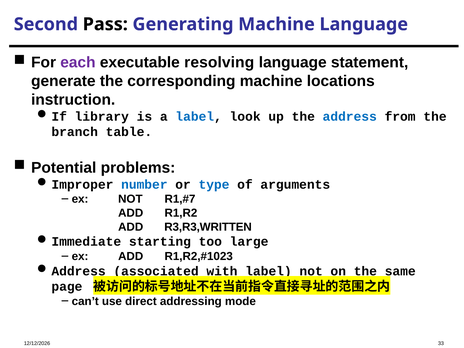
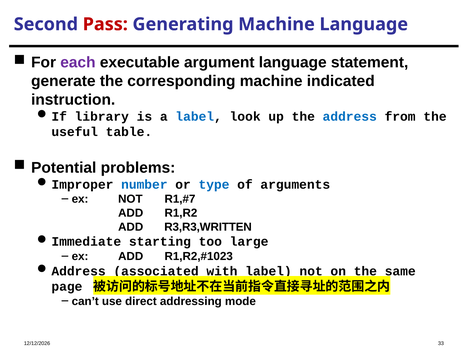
Pass colour: black -> red (105, 24)
resolving: resolving -> argument (219, 62)
locations: locations -> indicated (341, 81)
branch: branch -> useful (75, 132)
